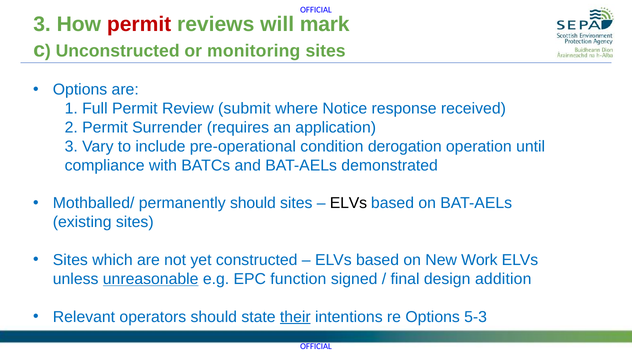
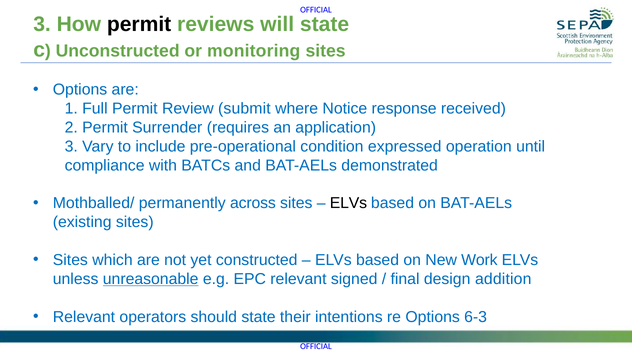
permit colour: red -> black (139, 25)
will mark: mark -> state (325, 25)
derogation: derogation -> expressed (405, 147)
permanently should: should -> across (253, 204)
EPC function: function -> relevant (298, 279)
their underline: present -> none (295, 317)
5-3: 5-3 -> 6-3 (476, 317)
